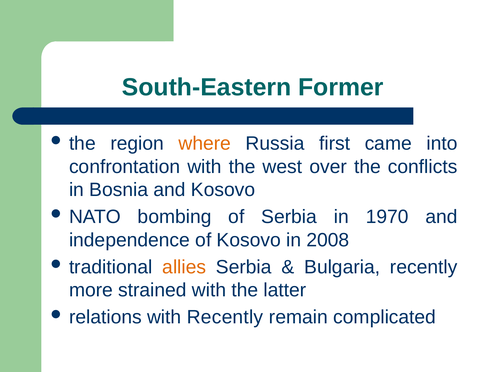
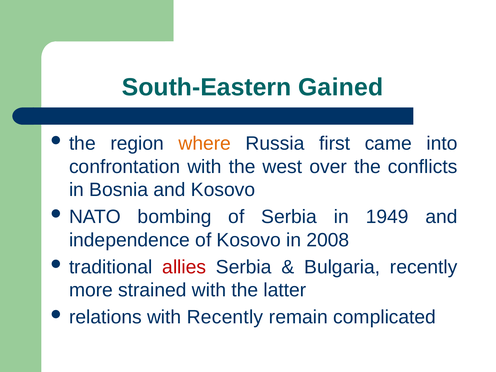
Former: Former -> Gained (341, 87)
1970: 1970 -> 1949 (387, 217)
allies colour: orange -> red (184, 267)
